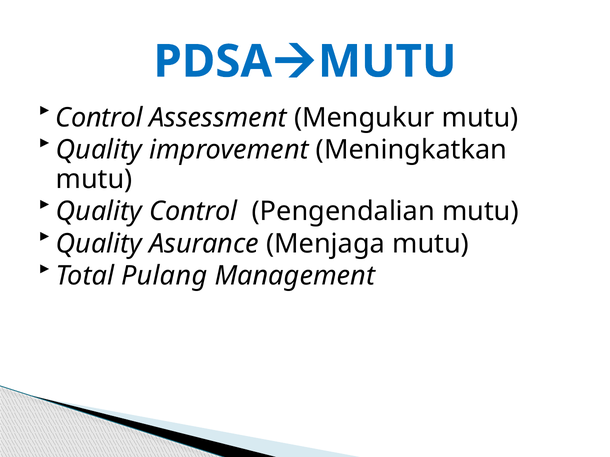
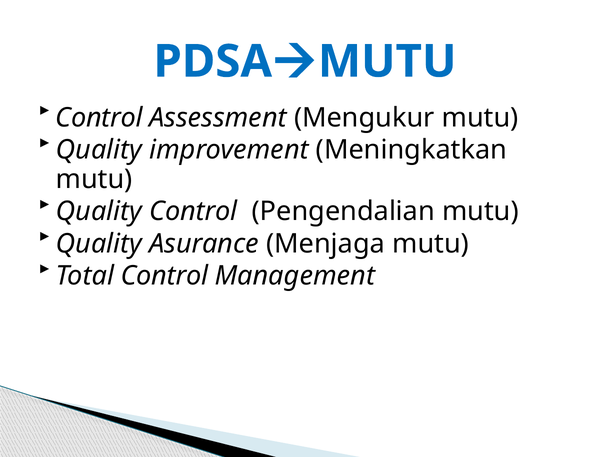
Total Pulang: Pulang -> Control (164, 276)
